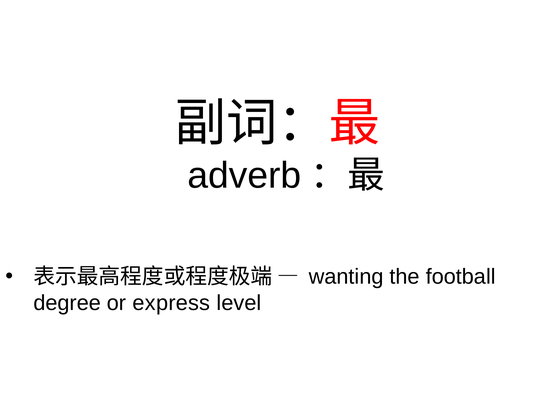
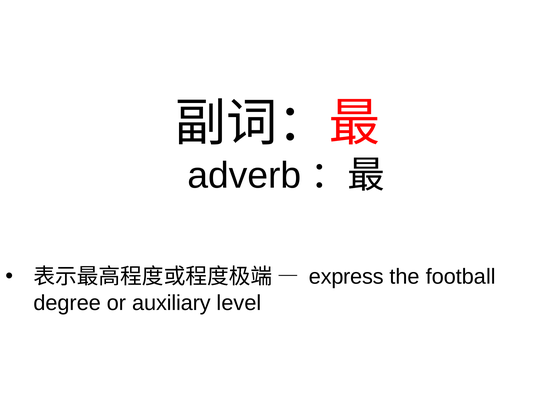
wanting: wanting -> express (346, 277)
express: express -> auxiliary (172, 303)
